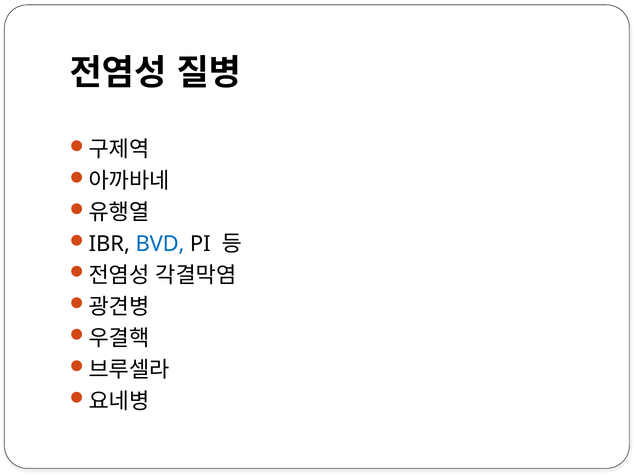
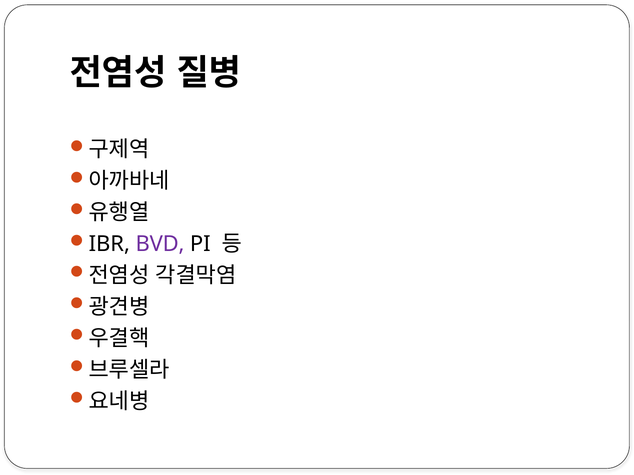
BVD colour: blue -> purple (160, 244)
